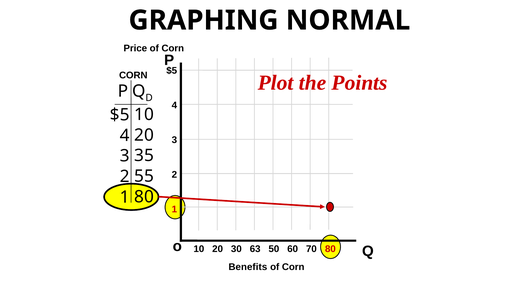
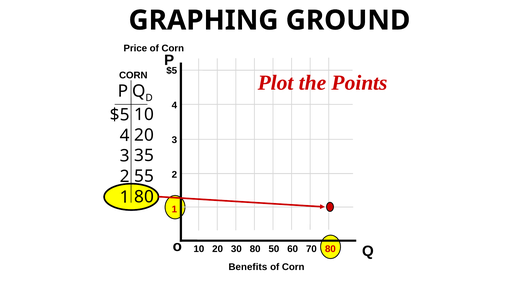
NORMAL: NORMAL -> GROUND (348, 20)
30 63: 63 -> 80 (255, 249)
